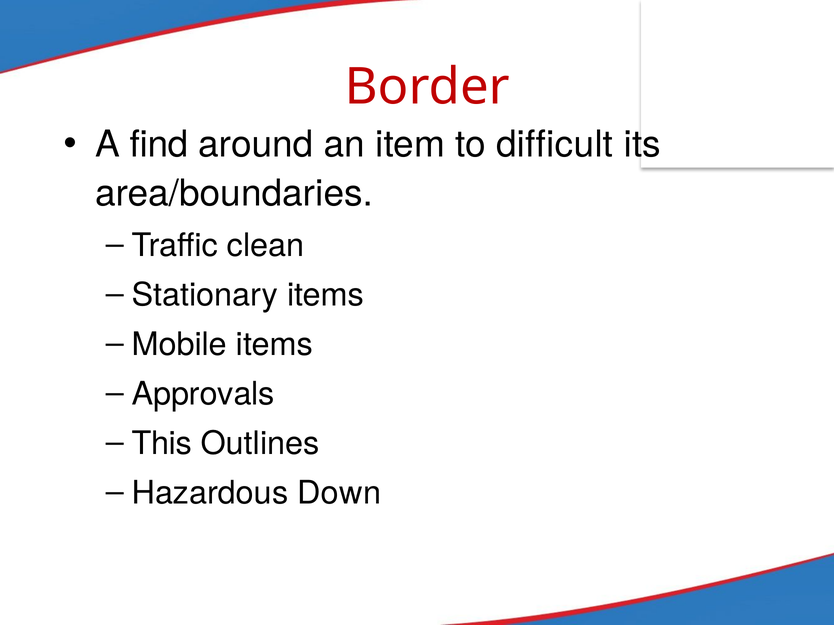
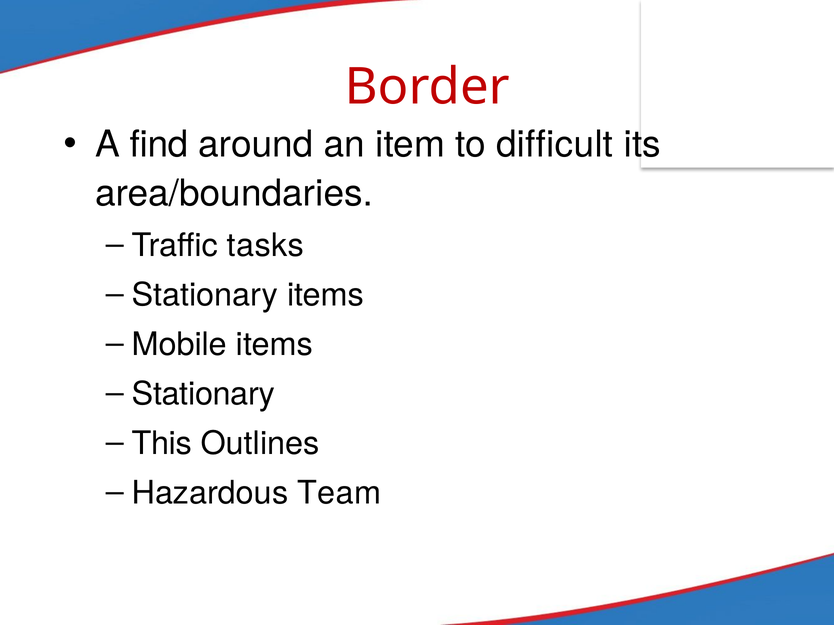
clean: clean -> tasks (265, 246)
Approvals: Approvals -> Stationary (203, 394)
Down: Down -> Team (339, 493)
